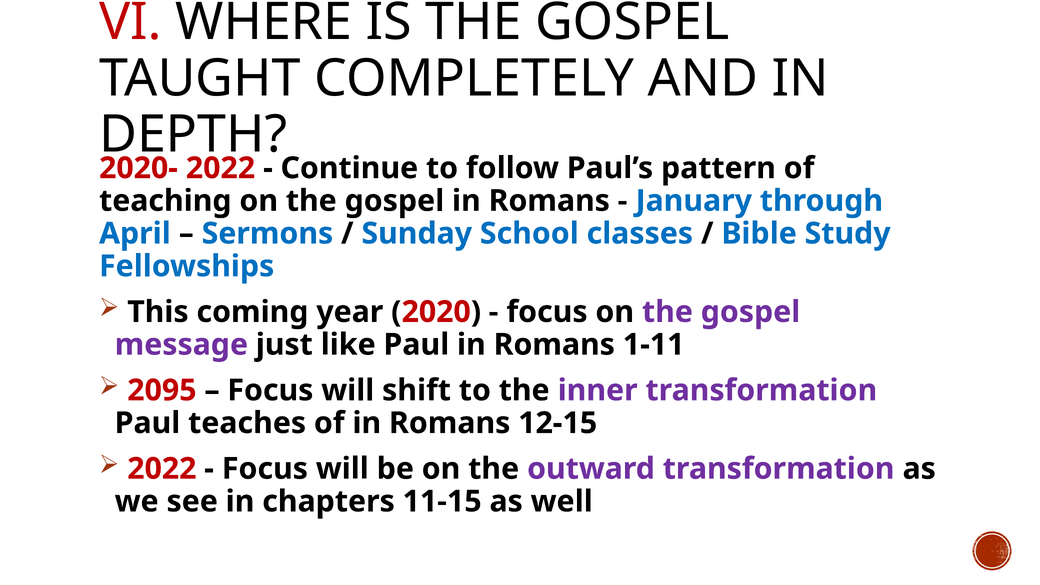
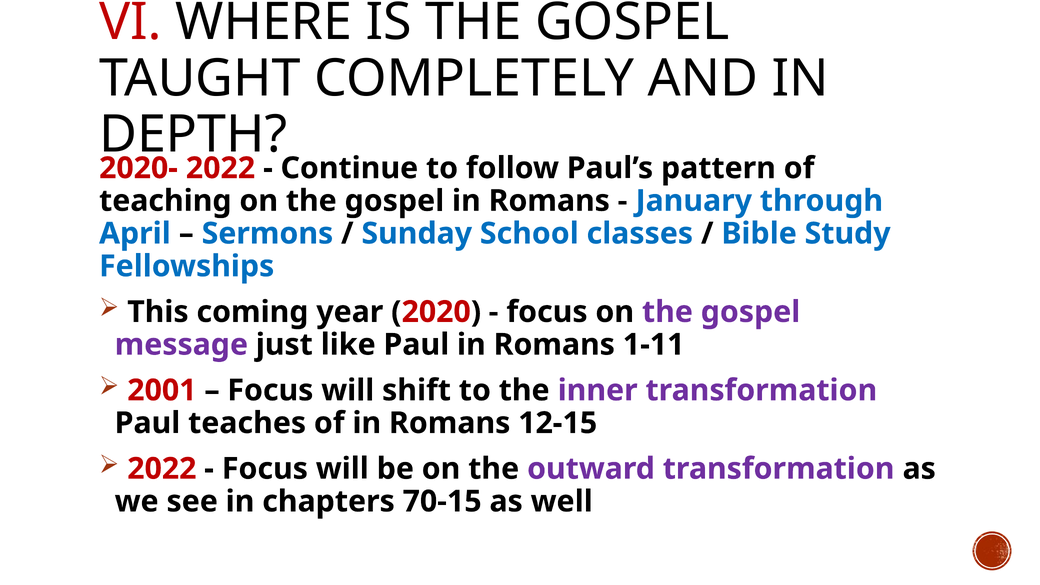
2095: 2095 -> 2001 (162, 390)
11-15: 11-15 -> 70-15 (442, 501)
